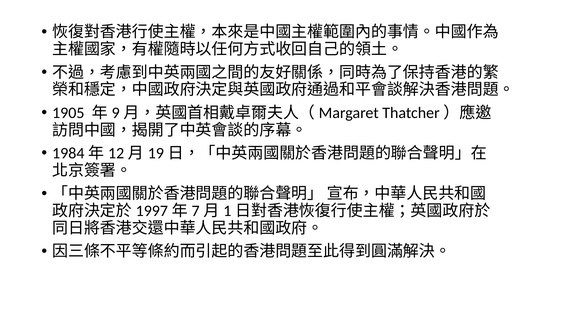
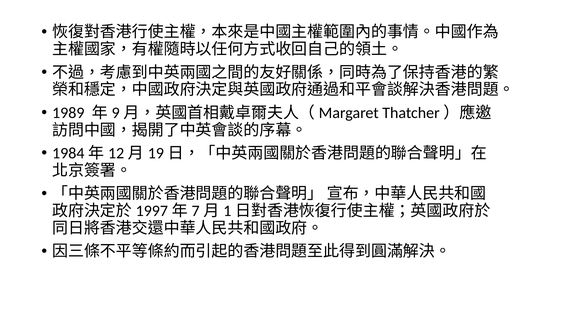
1905: 1905 -> 1989 (68, 113)
